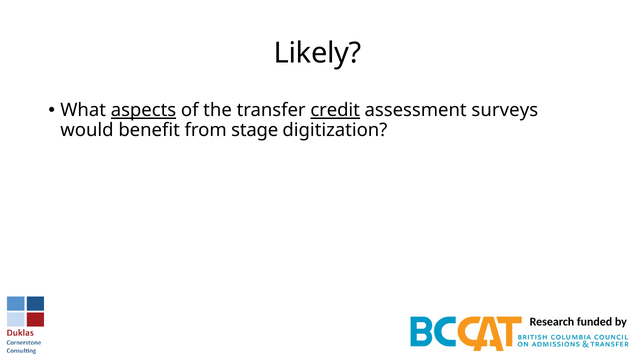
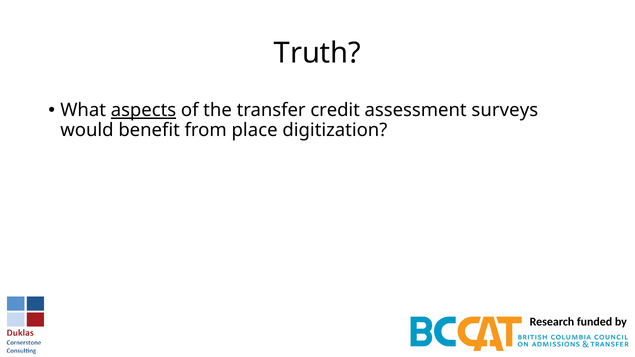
Likely: Likely -> Truth (317, 53)
credit underline: present -> none (335, 110)
stage: stage -> place (255, 130)
